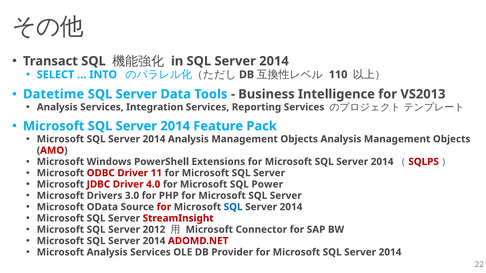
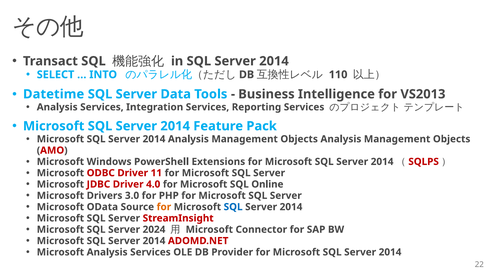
Power: Power -> Online (267, 185)
for colour: red -> orange (164, 207)
2012: 2012 -> 2024 (154, 230)
